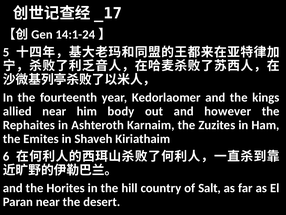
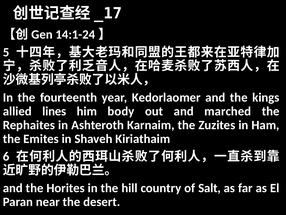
allied near: near -> lines (54, 111)
however: however -> marched (228, 111)
